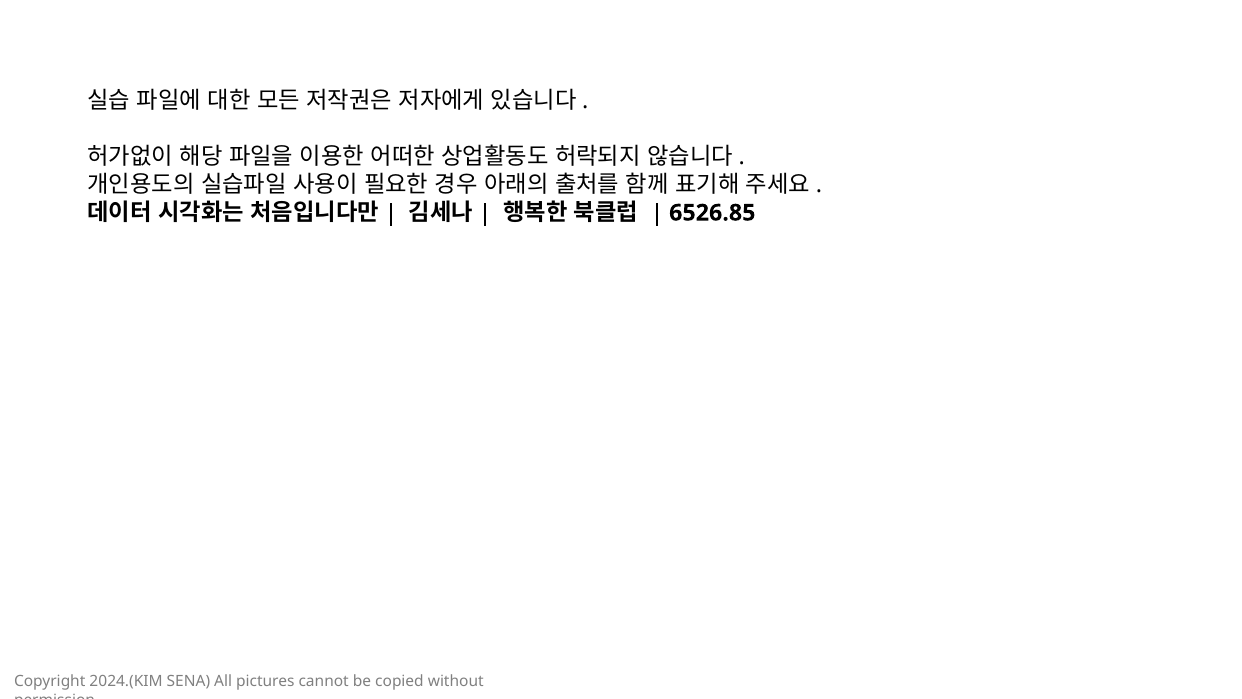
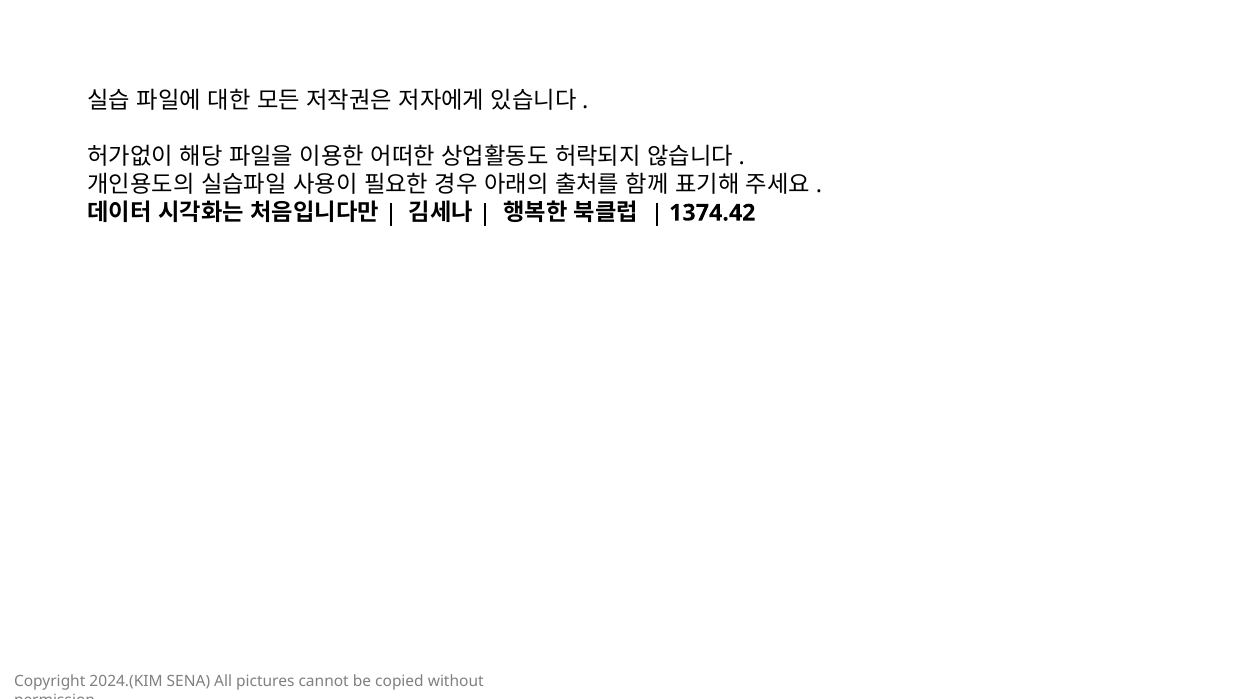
6526.85: 6526.85 -> 1374.42 (712, 213)
